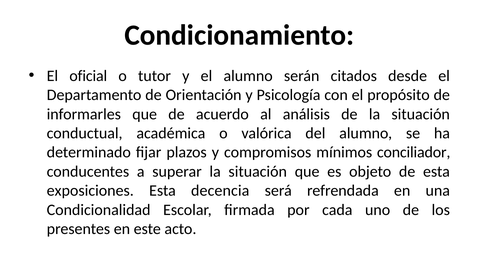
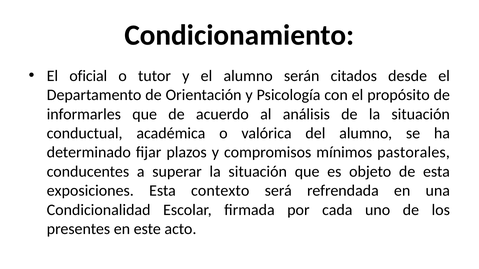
conciliador: conciliador -> pastorales (414, 153)
decencia: decencia -> contexto (220, 191)
